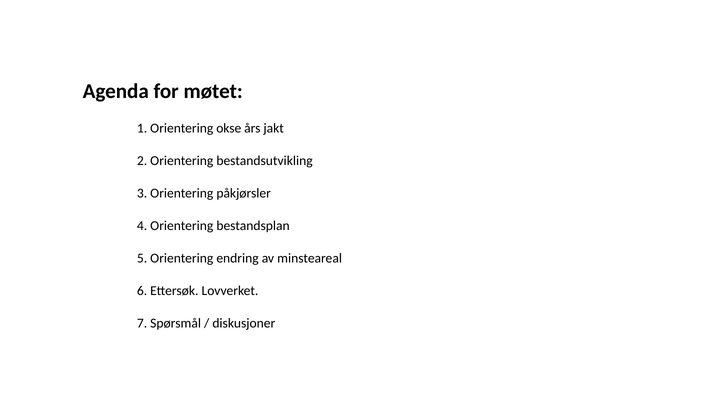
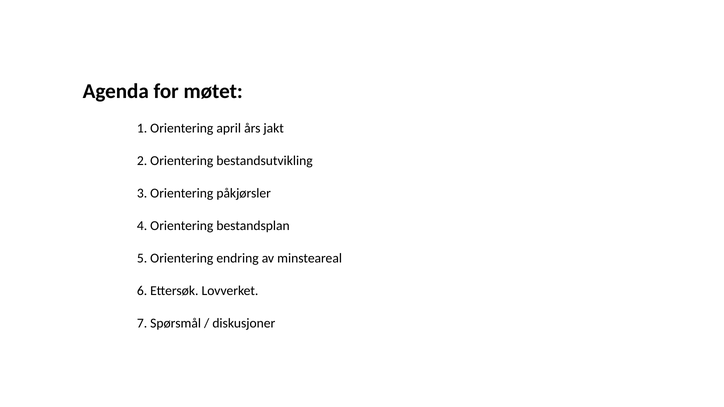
okse: okse -> april (229, 128)
